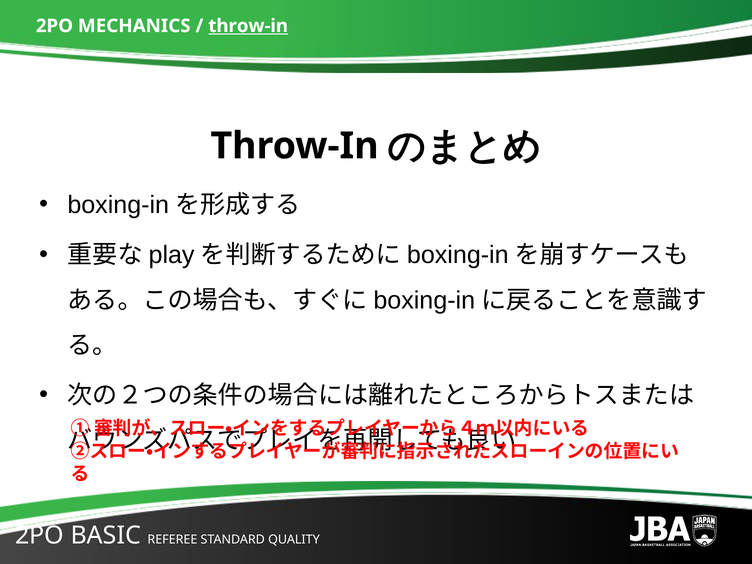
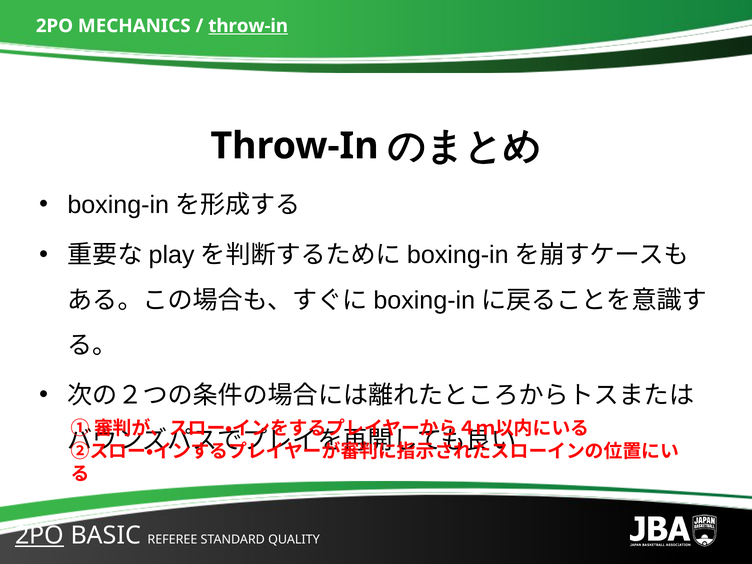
2PO underline: none -> present (40, 535)
